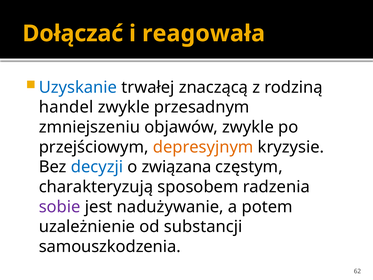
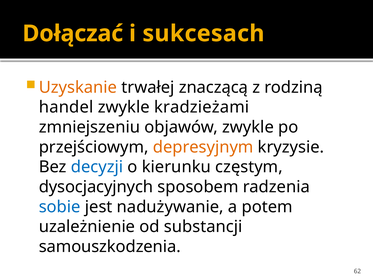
reagowała: reagowała -> sukcesach (203, 34)
Uzyskanie colour: blue -> orange (78, 87)
przesadnym: przesadnym -> kradzieżami (202, 107)
związana: związana -> kierunku (176, 167)
charakteryzują: charakteryzują -> dysocjacyjnych (96, 187)
sobie colour: purple -> blue (60, 207)
